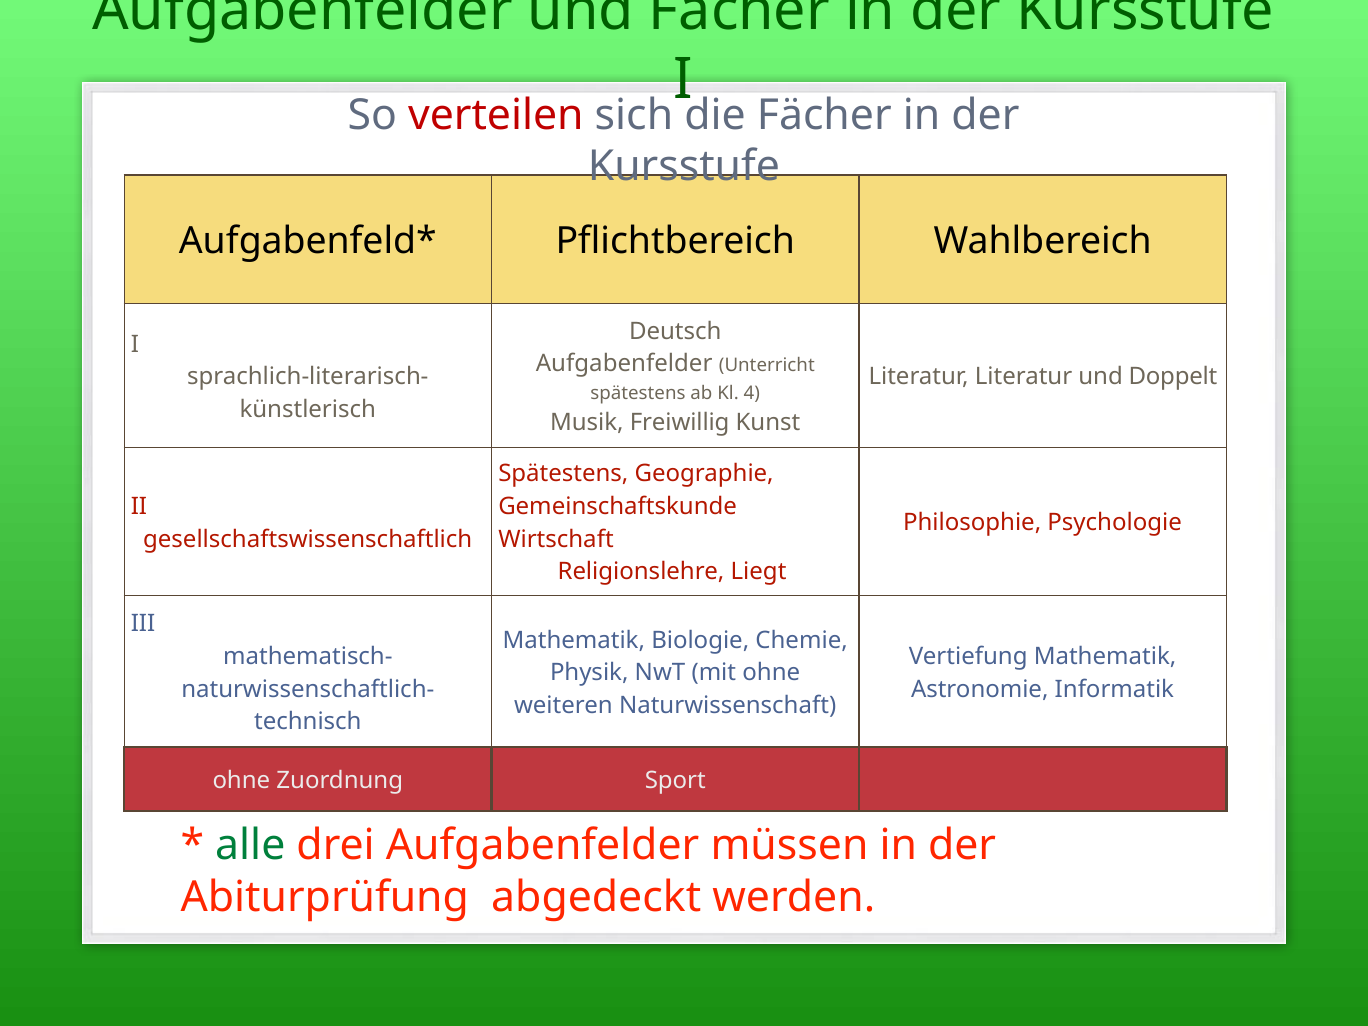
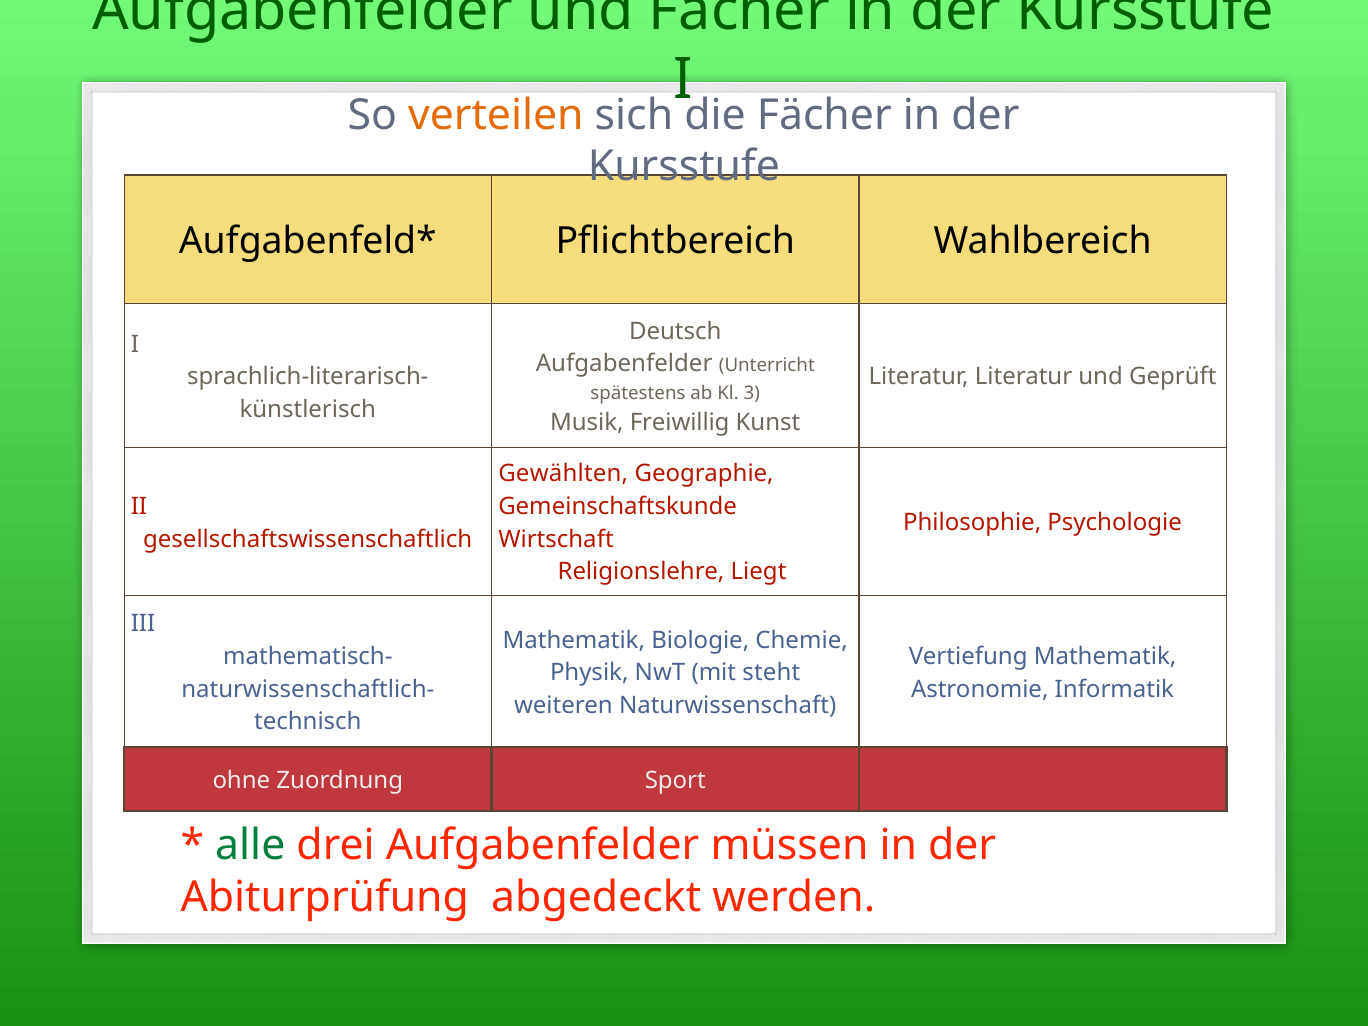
verteilen colour: red -> orange (496, 116)
Doppelt: Doppelt -> Geprüft (1173, 377)
4: 4 -> 3 (752, 393)
Spätestens: Spätestens -> Gewählten (563, 474)
mit ohne: ohne -> steht (771, 673)
